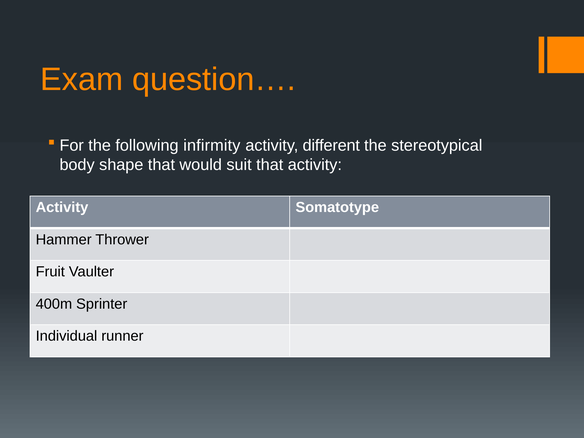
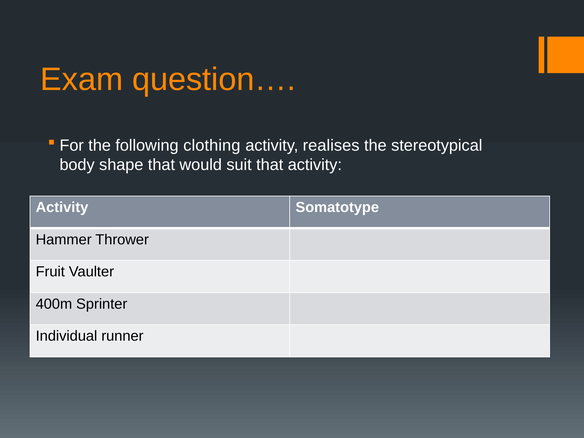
infirmity: infirmity -> clothing (212, 145)
different: different -> realises (331, 145)
